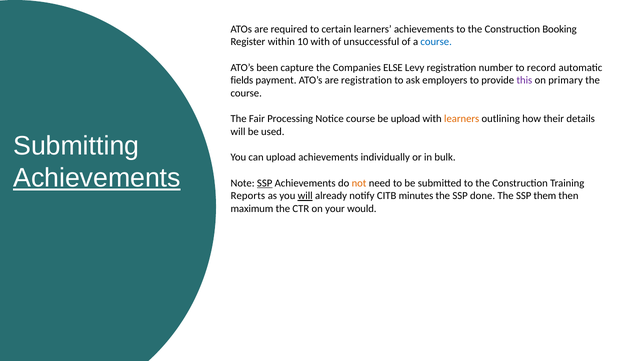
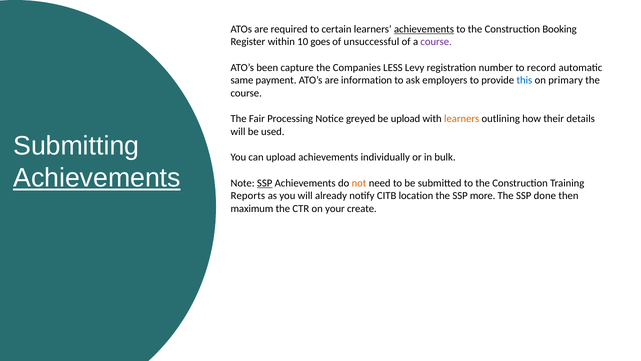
achievements underline: none -> present (424, 29)
10 with: with -> goes (320, 42)
course colour: blue -> purple (436, 42)
ELSE: ELSE -> LESS (393, 67)
fields: fields -> same (242, 80)
are registration: registration -> information (367, 80)
this colour: purple -> blue (524, 80)
Notice course: course -> greyed (361, 119)
will underline: present -> none (305, 196)
minutes: minutes -> location (416, 196)
done: done -> more (483, 196)
them: them -> done (545, 196)
would: would -> create (362, 208)
